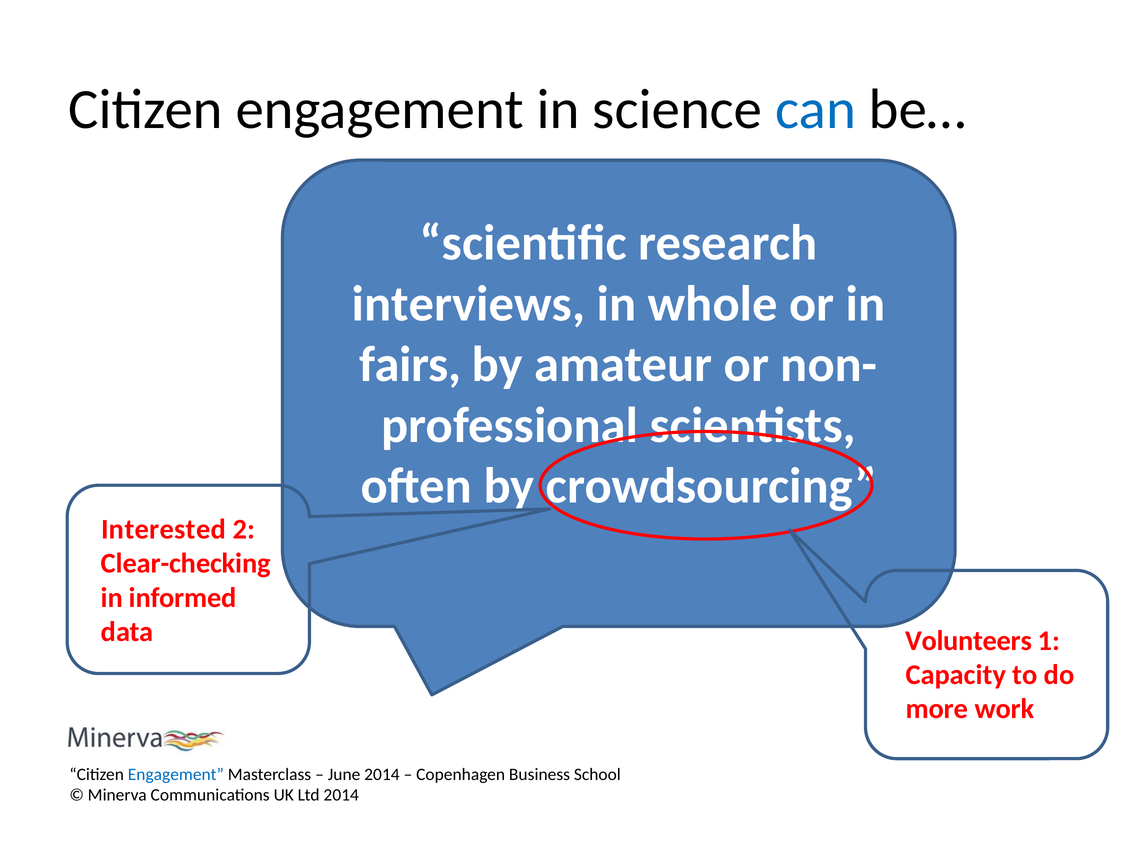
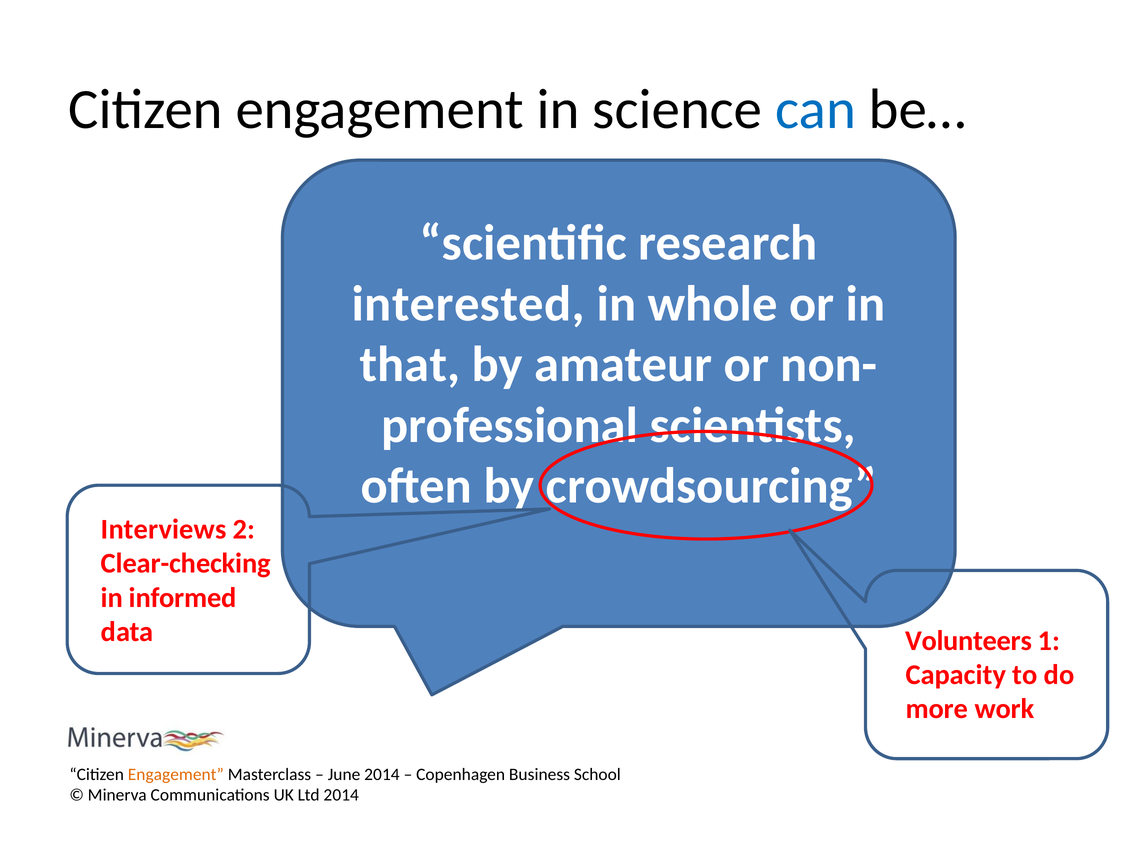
interviews: interviews -> interested (468, 304)
fairs: fairs -> that (410, 365)
Interested: Interested -> Interviews (164, 529)
Engagement colour: blue -> orange (176, 775)
